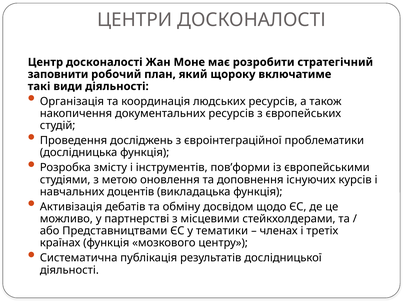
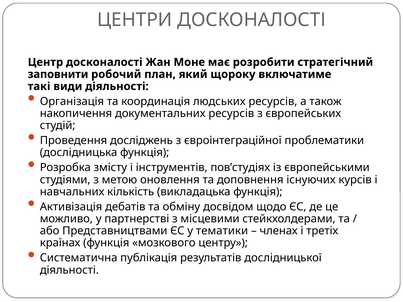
пов’форми: пов’форми -> пов’студіях (240, 168)
доцентів: доцентів -> кількість (131, 192)
